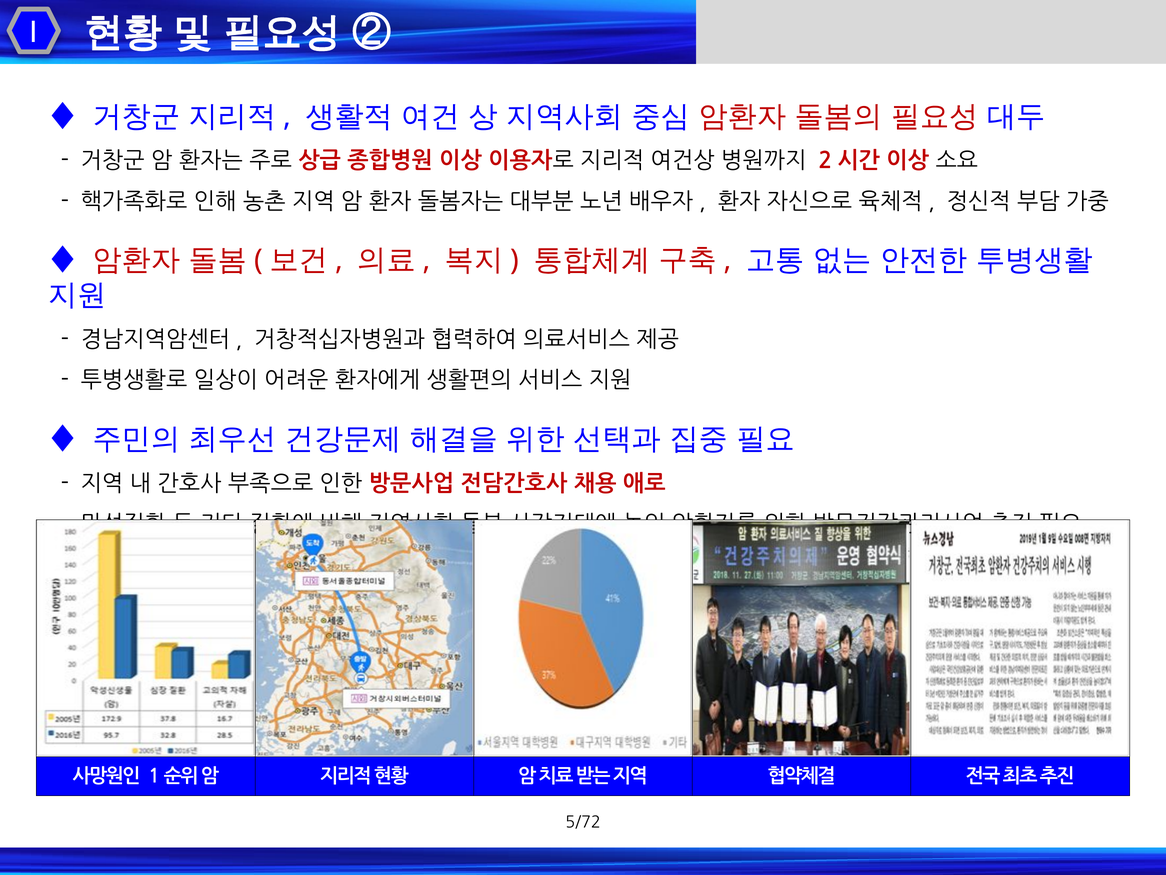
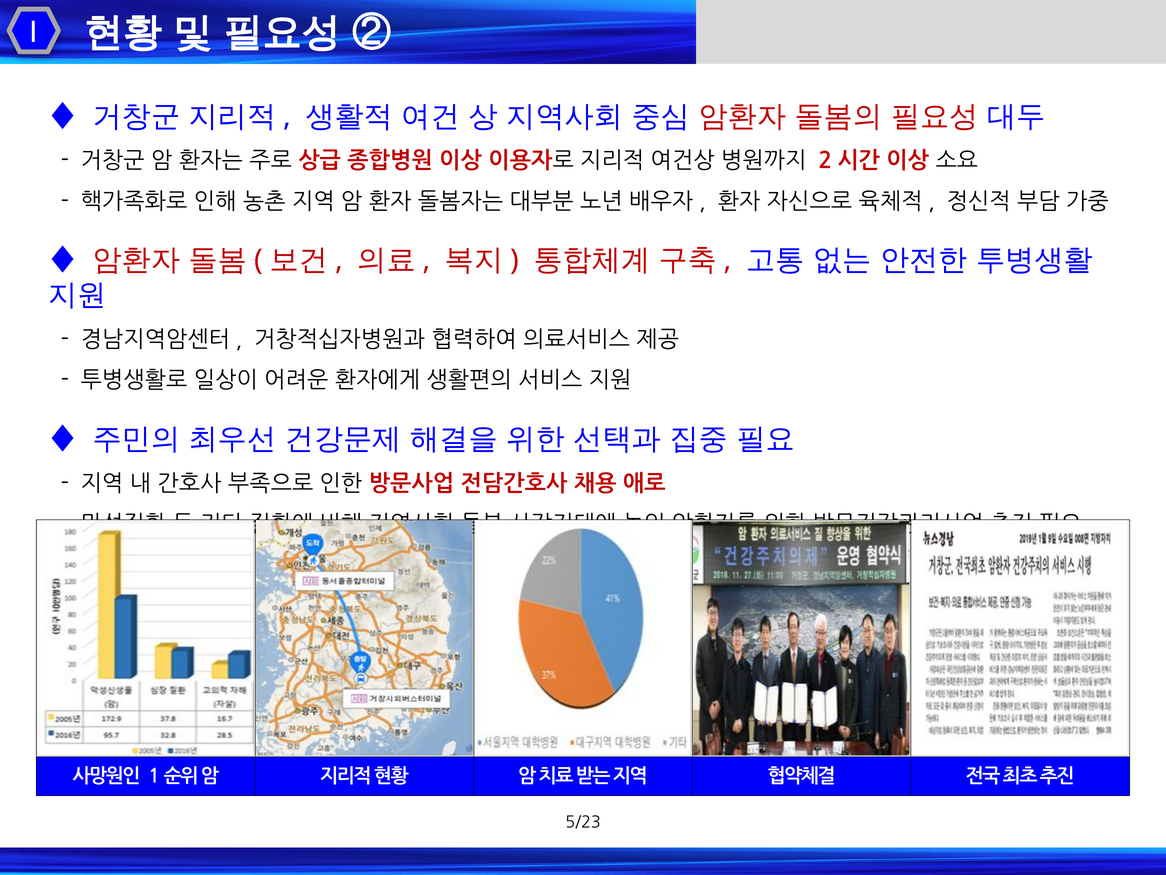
5/72: 5/72 -> 5/23 (583, 822)
